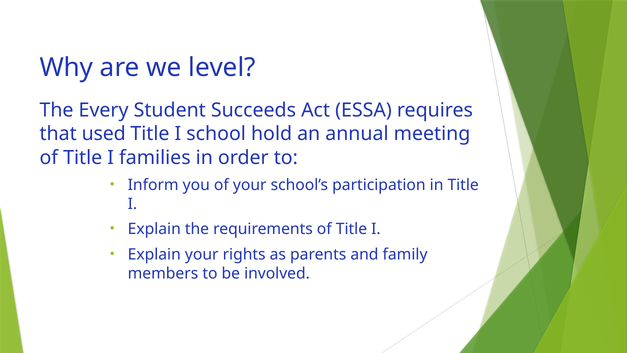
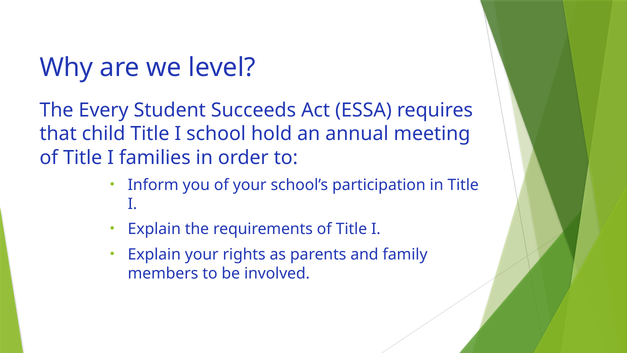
used: used -> child (104, 134)
